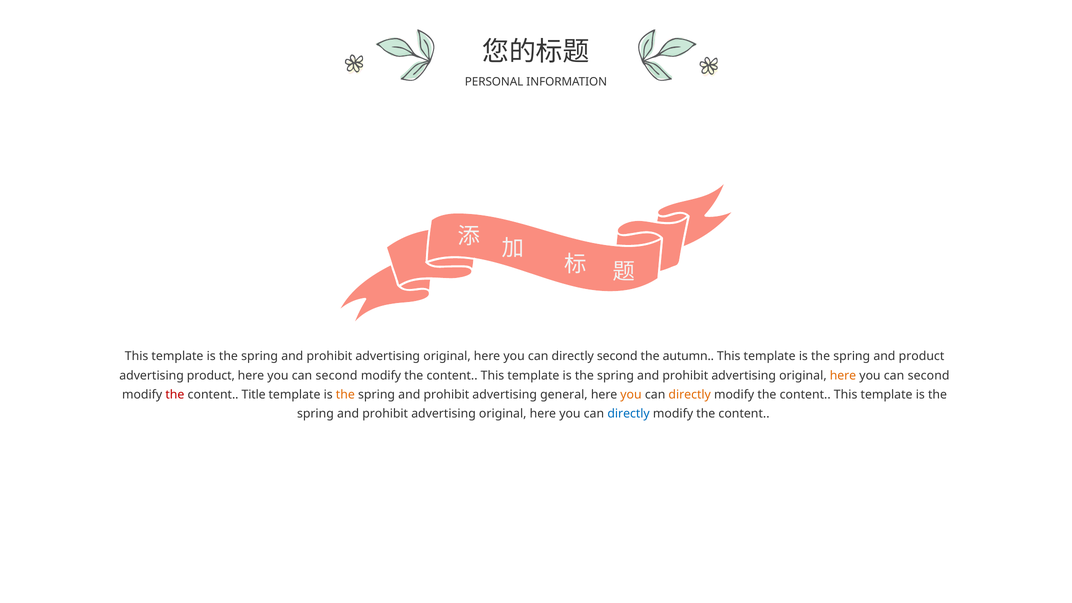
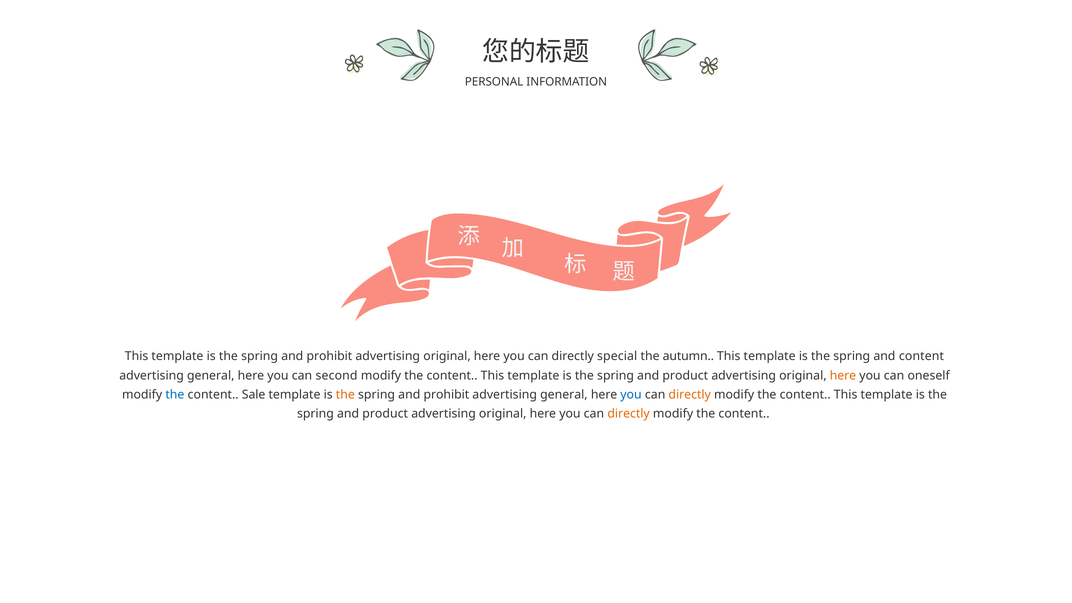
directly second: second -> special (617, 356)
and product: product -> content (921, 356)
product: product -> general (211, 376)
prohibit: prohibit -> product (685, 376)
second: second -> oneself (929, 376)
the colour: red -> blue (175, 395)
Title: Title -> Sale (254, 395)
you colour: orange -> blue (631, 395)
prohibit: prohibit -> product (385, 414)
directly colour: blue -> orange (629, 414)
